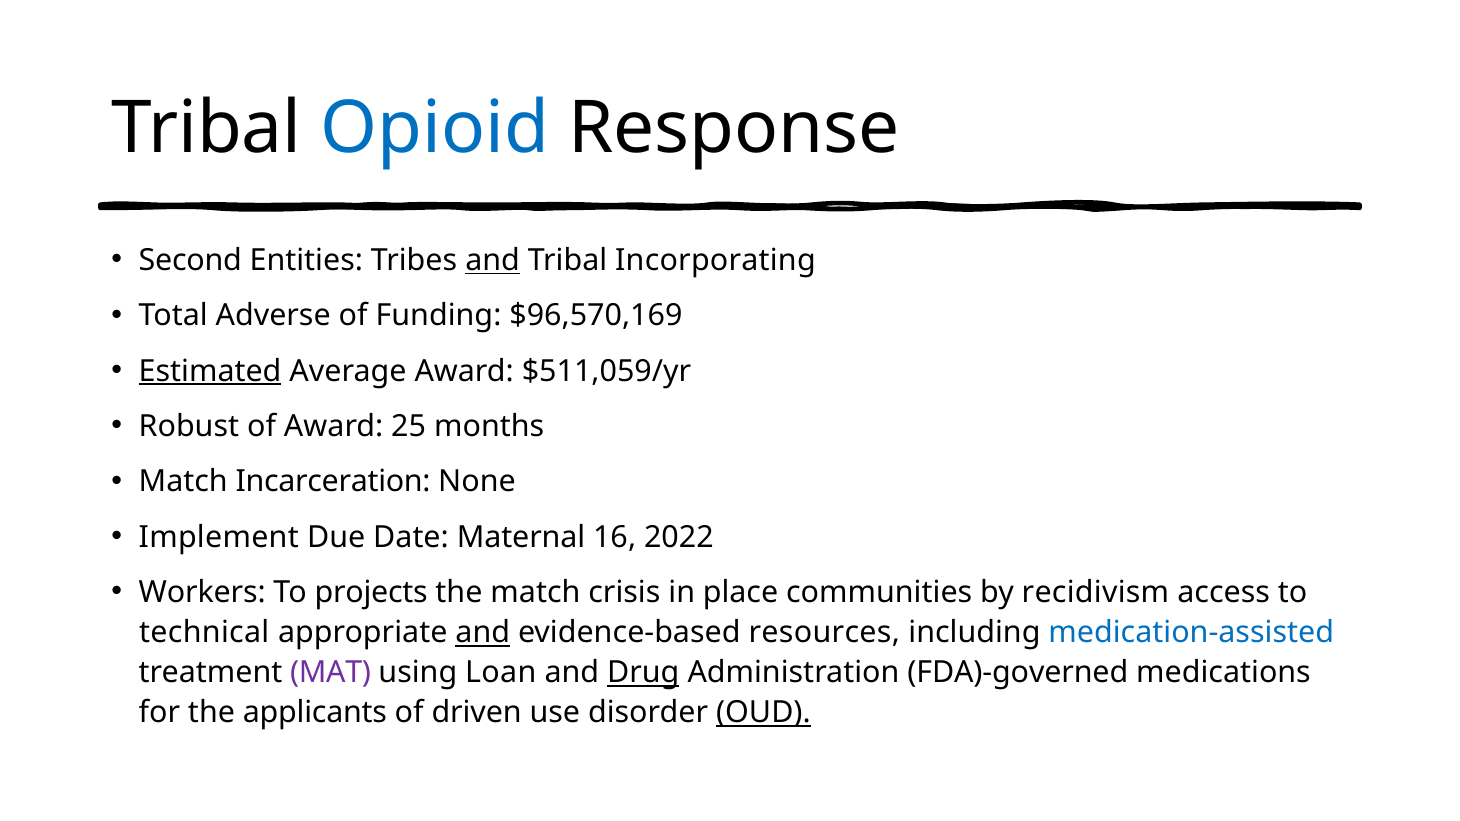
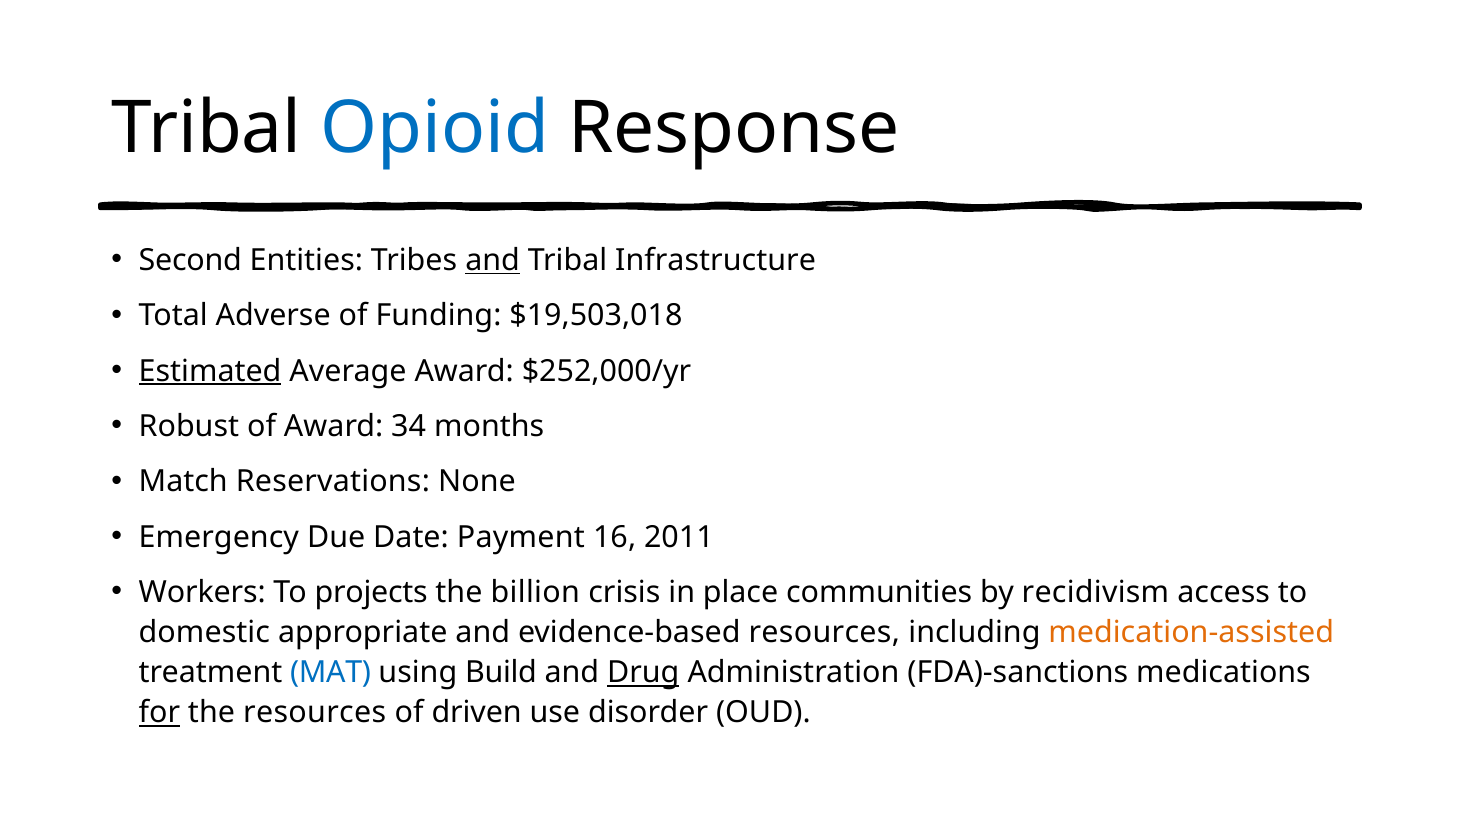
Incorporating: Incorporating -> Infrastructure (716, 261)
$96,570,169: $96,570,169 -> $19,503,018 (596, 316)
$511,059/yr: $511,059/yr -> $252,000/yr (607, 371)
25: 25 -> 34 (409, 427)
Incarceration: Incarceration -> Reservations (333, 482)
Implement: Implement -> Emergency (219, 537)
Maternal: Maternal -> Payment (521, 537)
2022: 2022 -> 2011 (679, 537)
the match: match -> billion (535, 593)
technical: technical -> domestic (204, 633)
and underline: present -> none (483, 633)
medication-assisted colour: blue -> orange (1191, 633)
MAT colour: purple -> blue (331, 673)
Loan: Loan -> Build (501, 673)
FDA)-governed: FDA)-governed -> FDA)-sanctions (1018, 673)
for underline: none -> present (159, 713)
the applicants: applicants -> resources (315, 713)
OUD underline: present -> none (763, 713)
